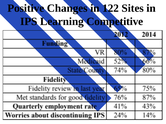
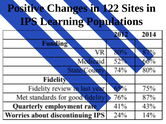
Competitive: Competitive -> Populations (115, 22)
